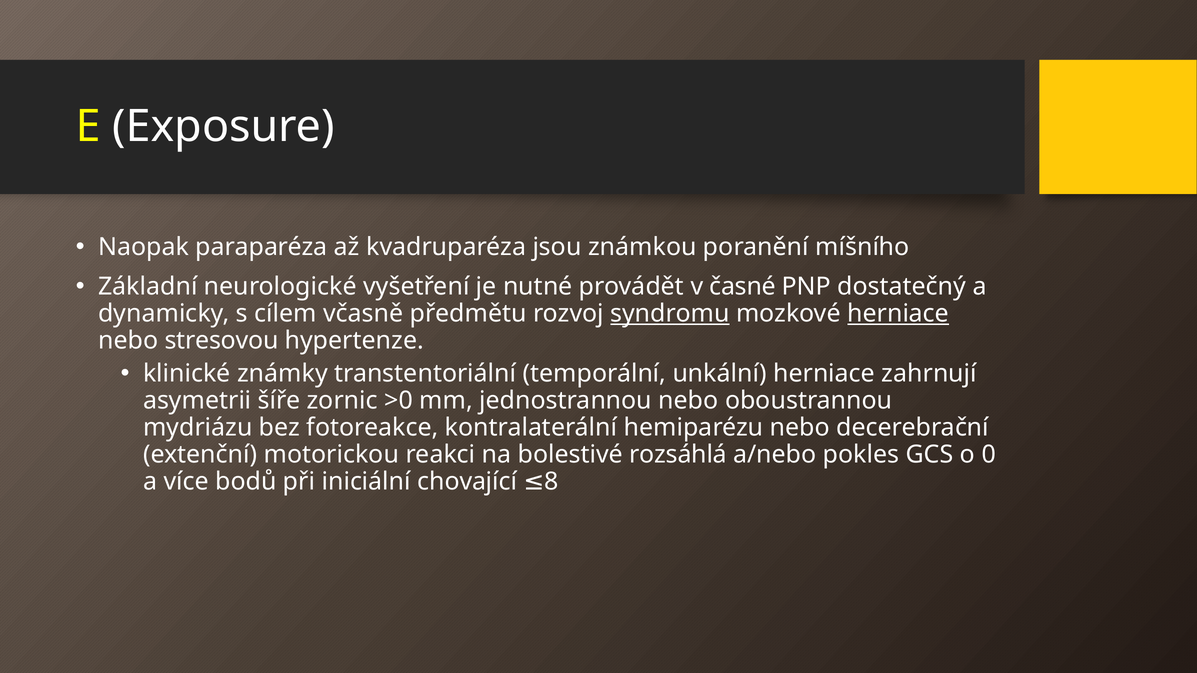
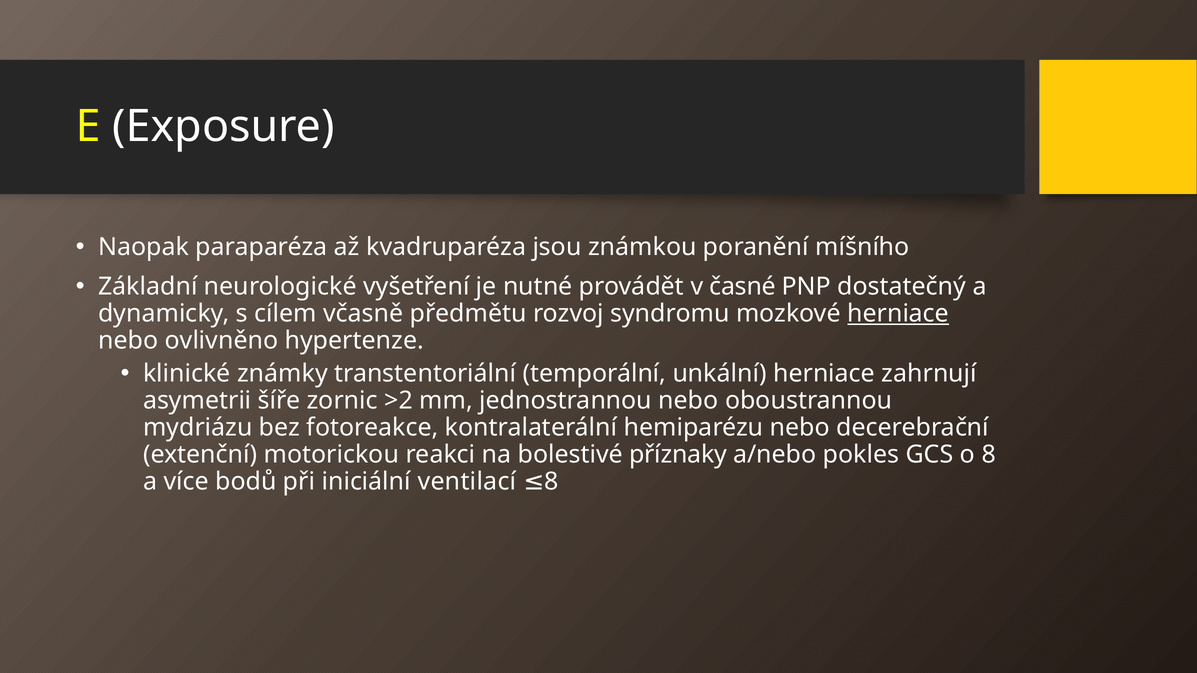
syndromu underline: present -> none (670, 314)
stresovou: stresovou -> ovlivněno (221, 341)
>0: >0 -> >2 (399, 401)
rozsáhlá: rozsáhlá -> příznaky (678, 455)
o 0: 0 -> 8 (989, 455)
chovající: chovající -> ventilací (467, 482)
